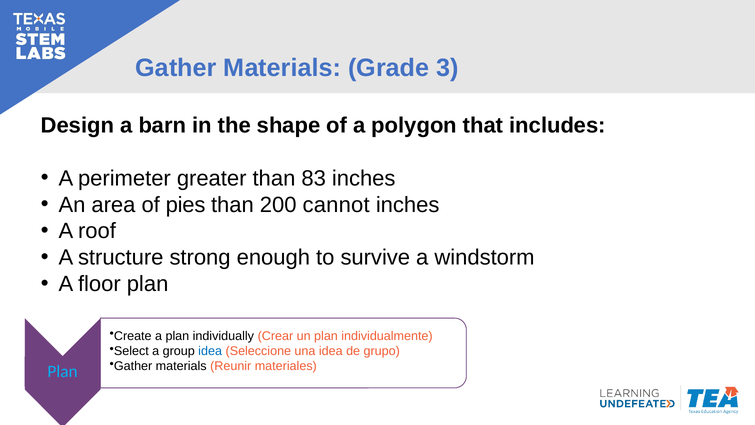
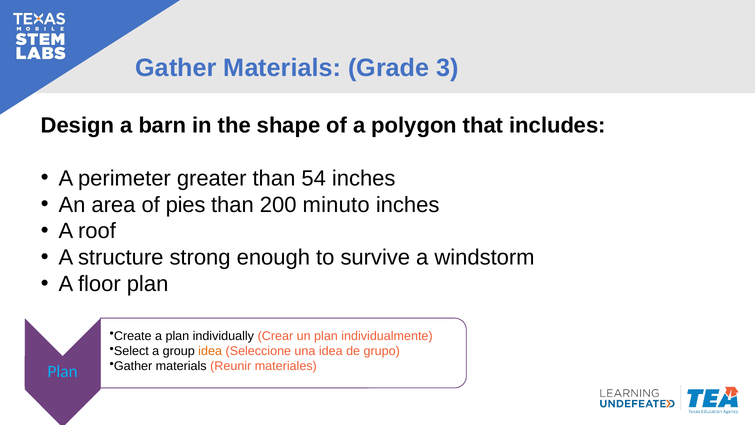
83: 83 -> 54 (314, 178)
cannot: cannot -> minuto (336, 205)
idea colour: blue -> orange (210, 351)
